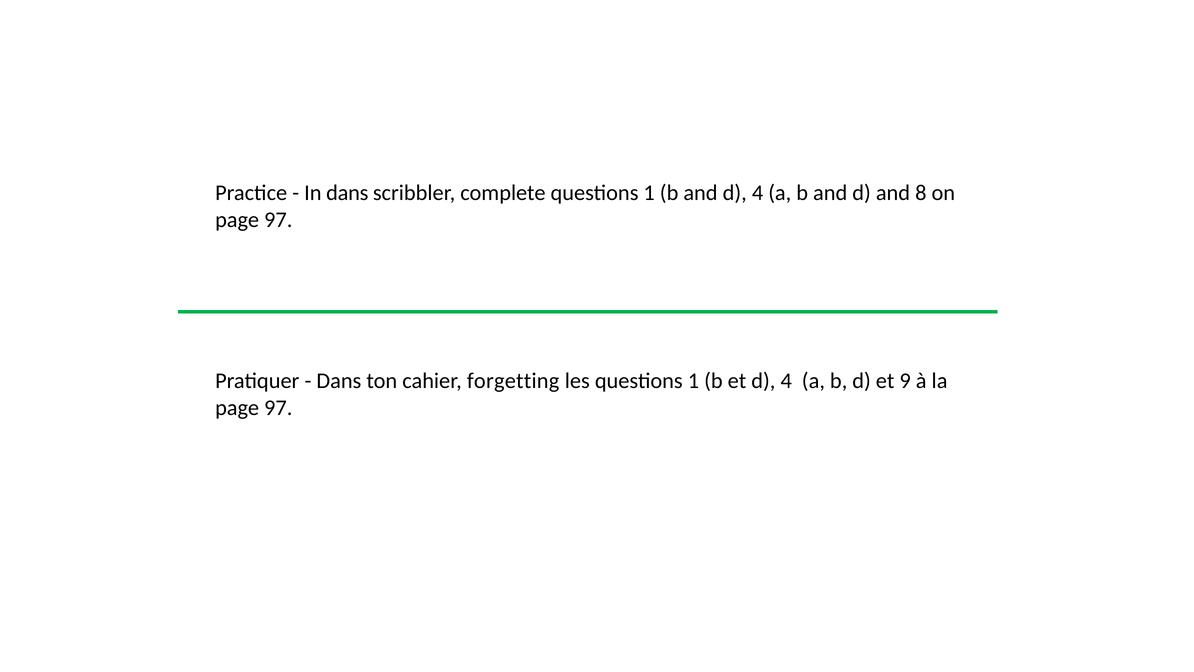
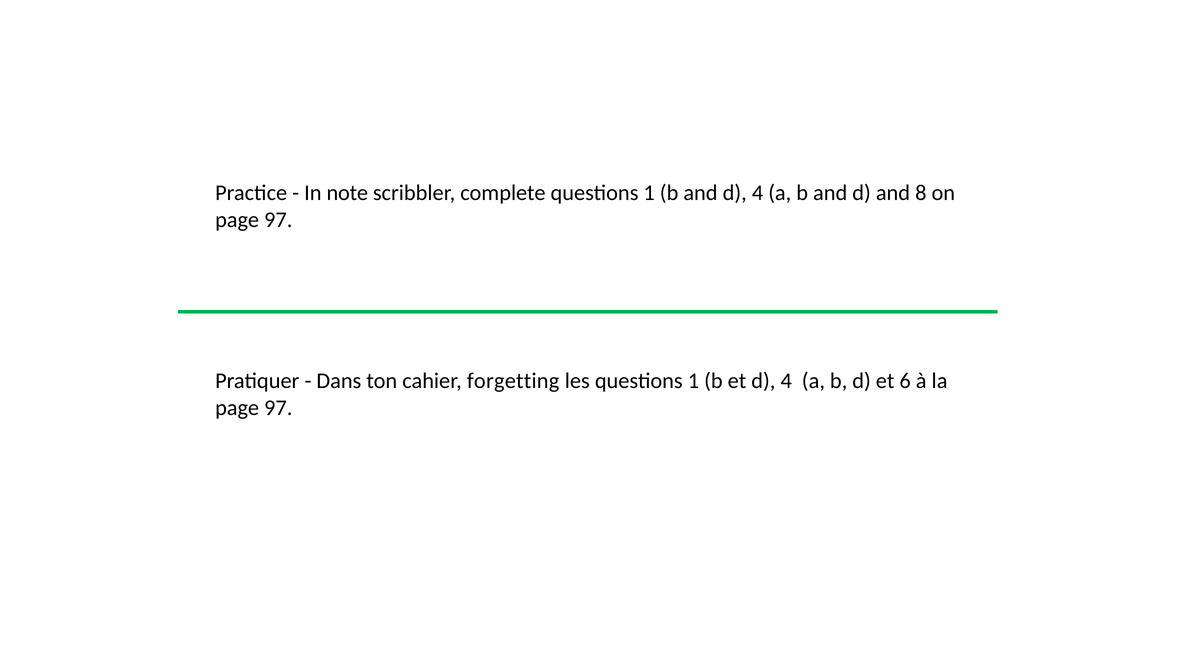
In dans: dans -> note (347, 193)
9: 9 -> 6 (905, 381)
